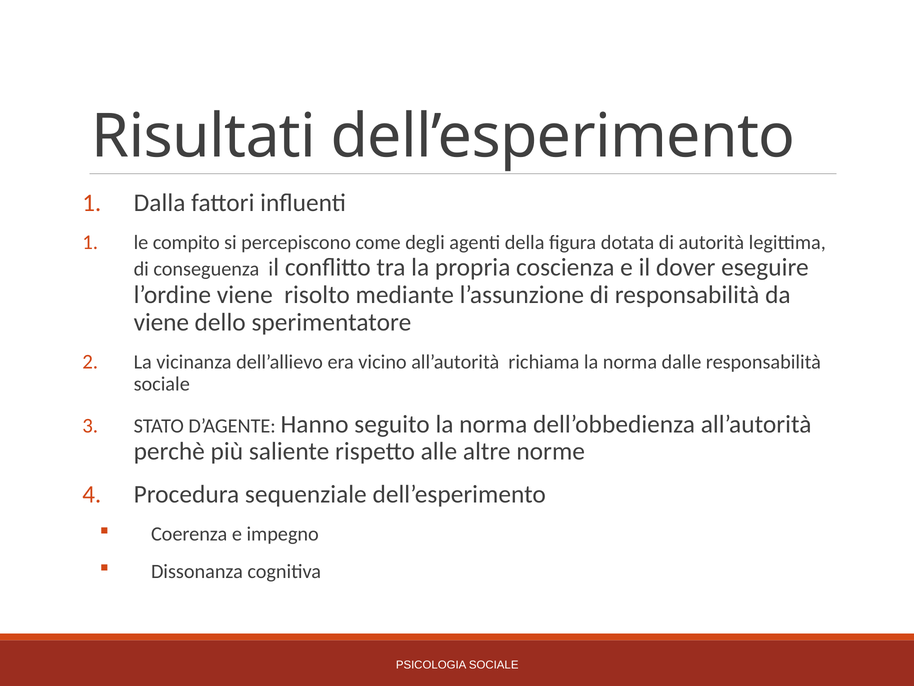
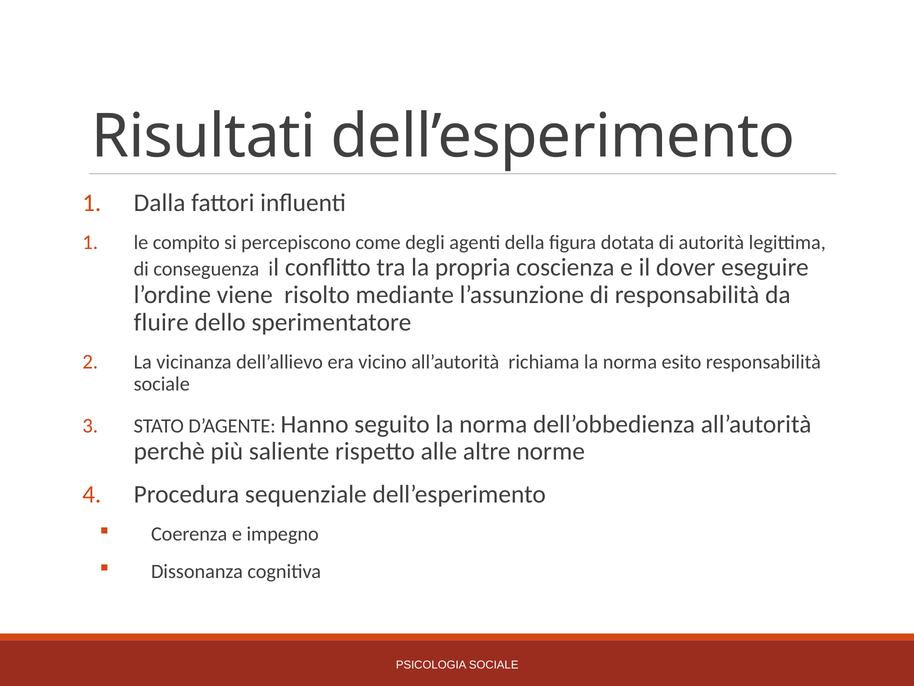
viene: viene -> fluire (161, 322)
dalle: dalle -> esito (681, 362)
